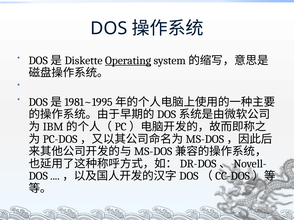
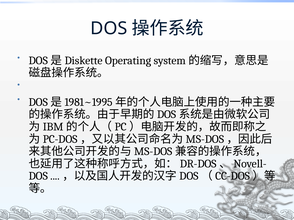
Operating underline: present -> none (128, 61)
